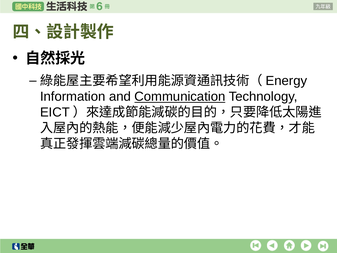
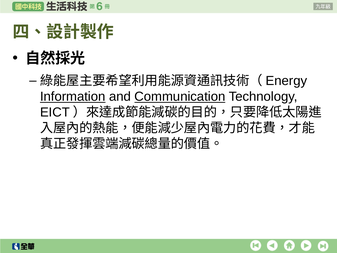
Information underline: none -> present (73, 97)
